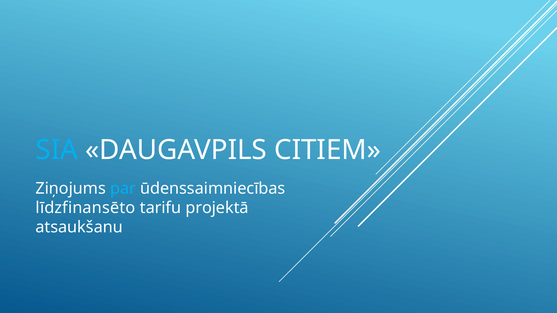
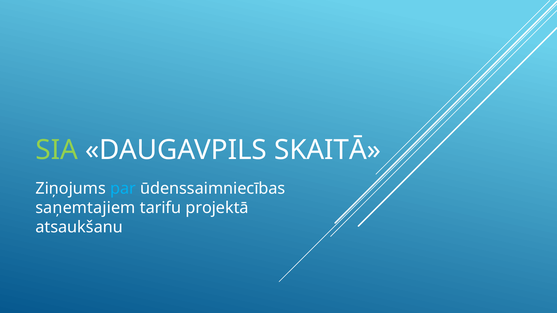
SIA colour: light blue -> light green (57, 150)
CITIEM: CITIEM -> SKAITĀ (328, 150)
līdzfinansēto: līdzfinansēto -> saņemtajiem (85, 208)
